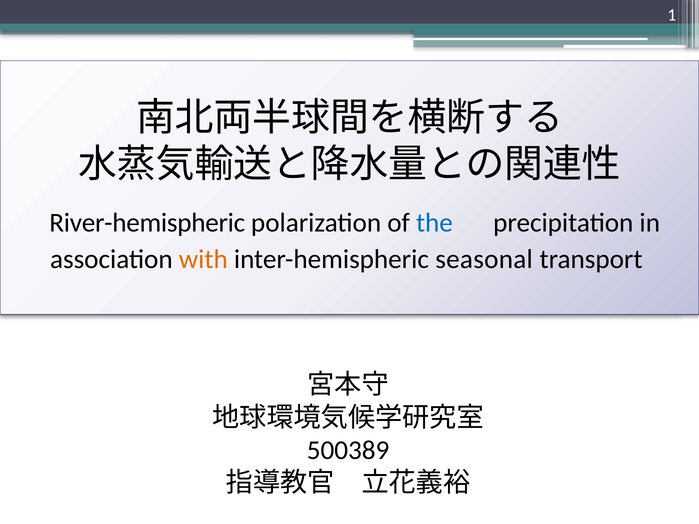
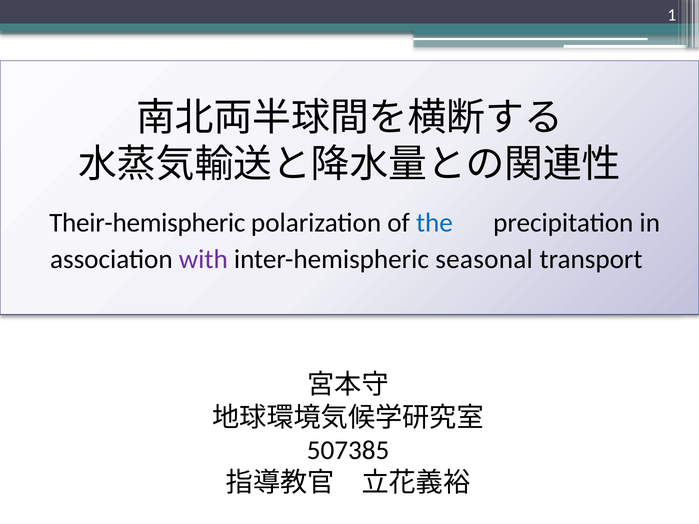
River-hemispheric: River-hemispheric -> Their-hemispheric (147, 223)
with colour: orange -> purple (203, 259)
500389: 500389 -> 507385 (348, 450)
